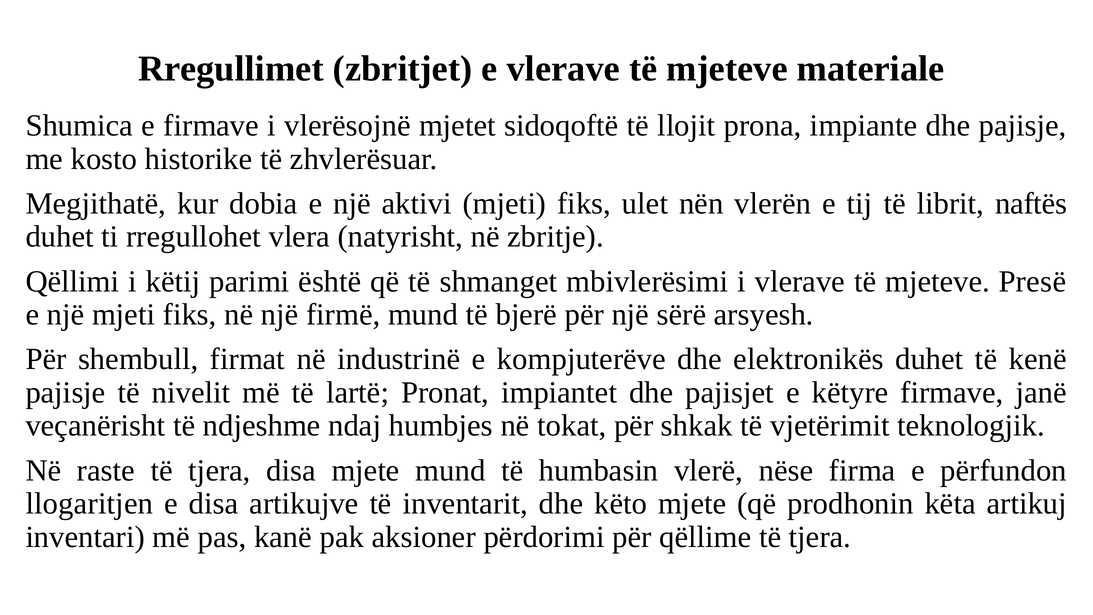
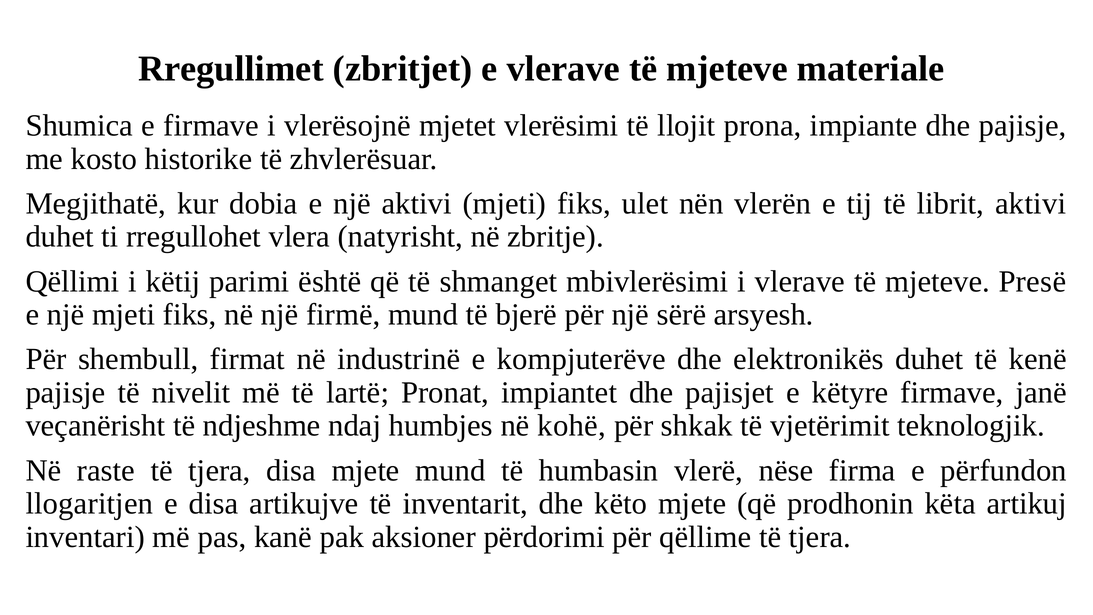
sidoqoftë: sidoqoftë -> vlerësimi (561, 126)
librit naftës: naftës -> aktivi (1031, 203)
tokat: tokat -> kohë (572, 426)
